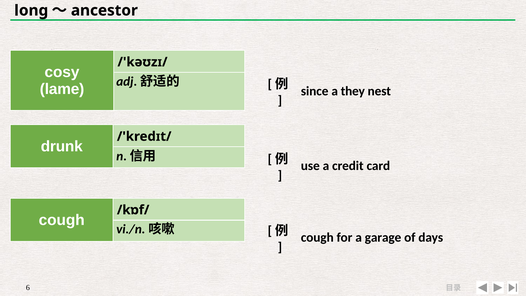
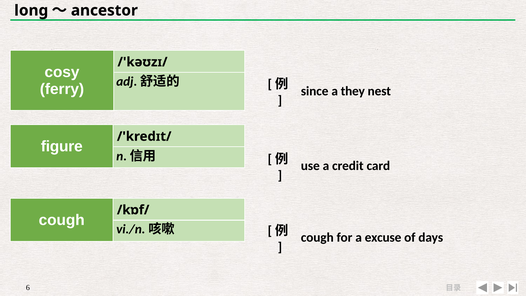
lame: lame -> ferry (62, 89)
drunk: drunk -> figure (62, 146)
garage: garage -> excuse (383, 238)
